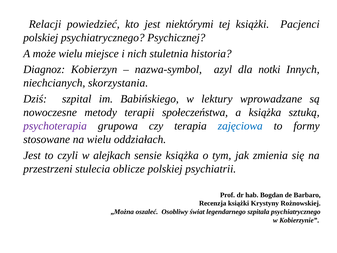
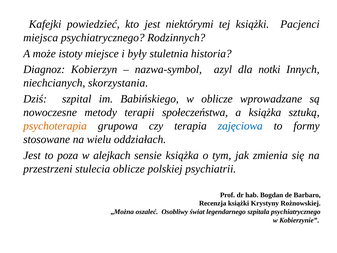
Relacji: Relacji -> Kafejki (45, 24)
polskiej: polskiej -> miejsca (41, 38)
Psychicznej: Psychicznej -> Rodzinnych (176, 38)
może wielu: wielu -> istoty (70, 54)
nich: nich -> były (137, 54)
w lektury: lektury -> oblicze (217, 99)
psychoterapia colour: purple -> orange (55, 126)
czyli: czyli -> poza (68, 155)
